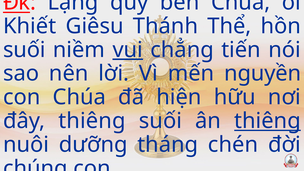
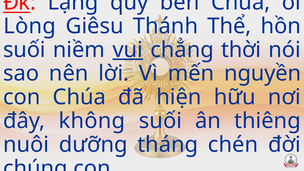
Khiết: Khiết -> Lòng (30, 26)
tiến: tiến -> thời (241, 50)
đây thiêng: thiêng -> không (92, 121)
thiêng underline: present -> none (268, 121)
